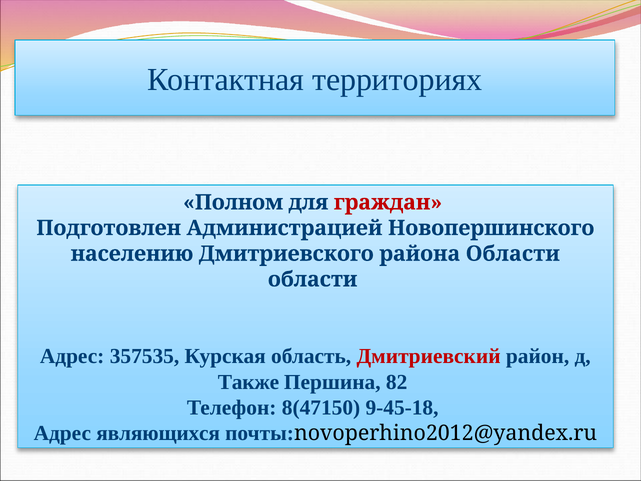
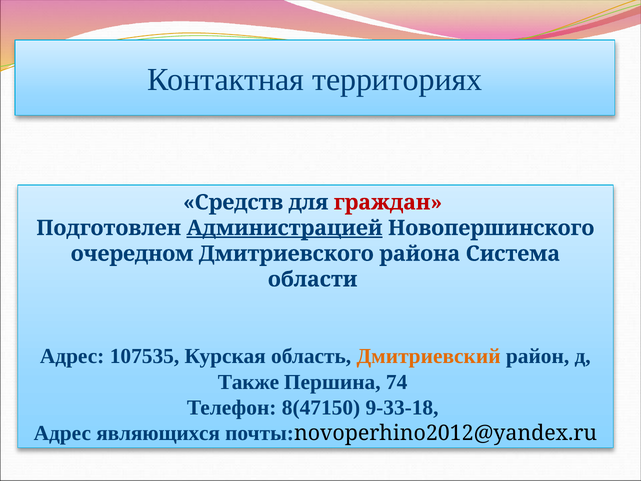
Полном: Полном -> Средств (233, 202)
Администрацией underline: none -> present (285, 228)
населению: населению -> очередном (132, 254)
района Области: Области -> Система (513, 254)
357535: 357535 -> 107535 (144, 356)
Дмитриевский colour: red -> orange (429, 356)
82: 82 -> 74 (397, 382)
9-45-18: 9-45-18 -> 9-33-18 (402, 407)
